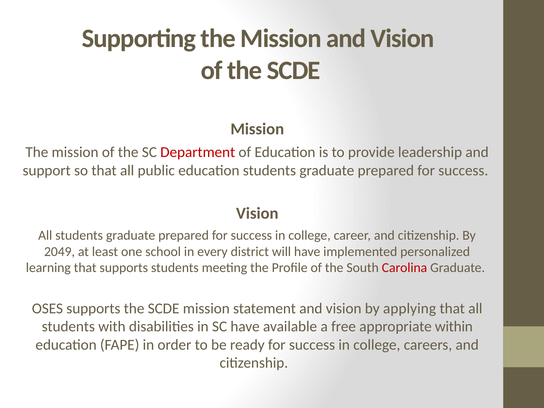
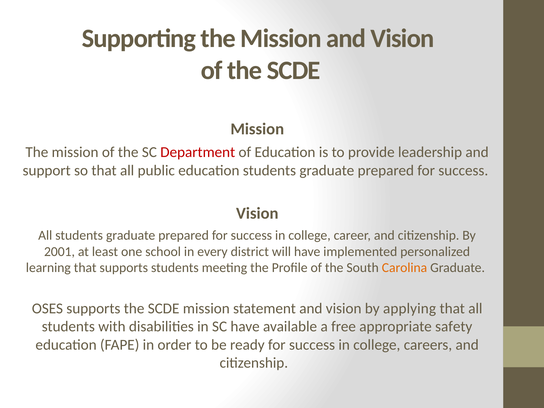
2049: 2049 -> 2001 (59, 252)
Carolina colour: red -> orange (404, 268)
within: within -> safety (454, 327)
